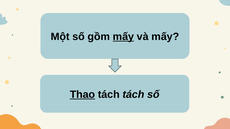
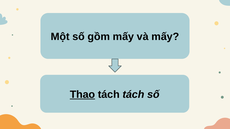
mấy underline: present -> none (123, 37)
